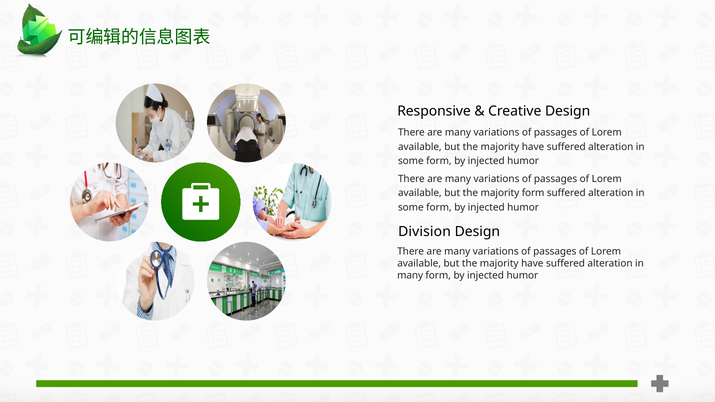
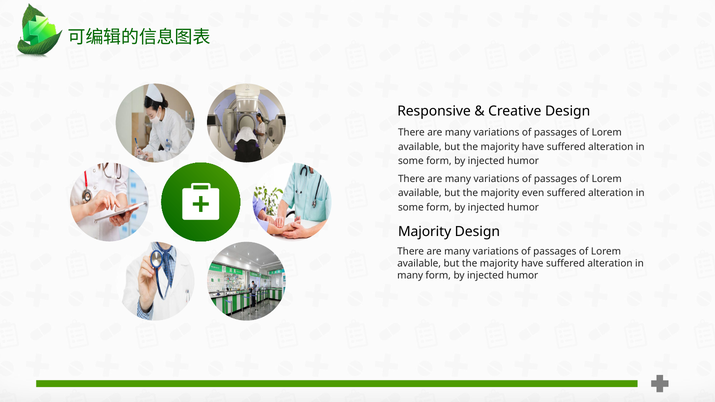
majority form: form -> even (533, 193)
Division: Division -> Majority (425, 232)
